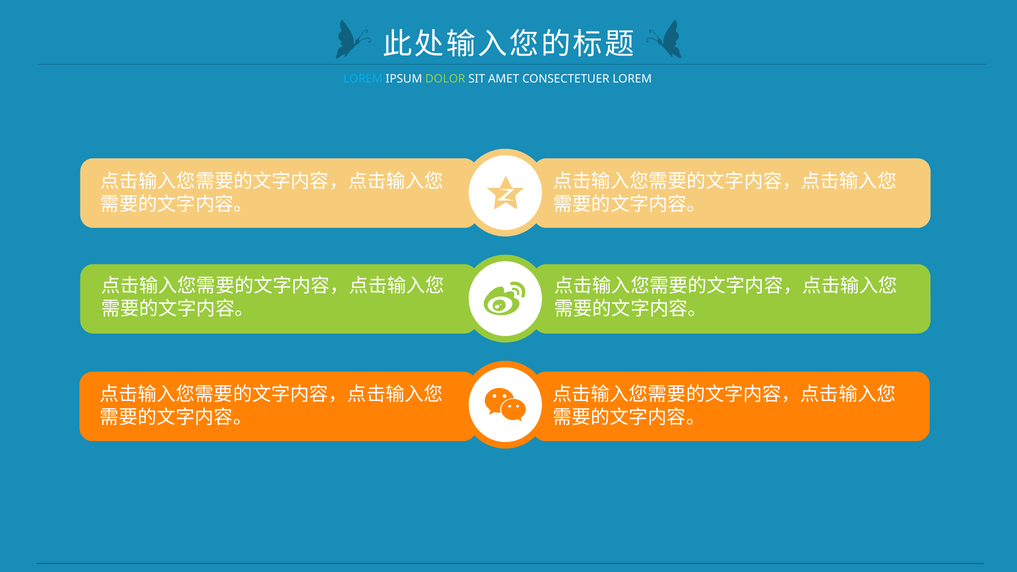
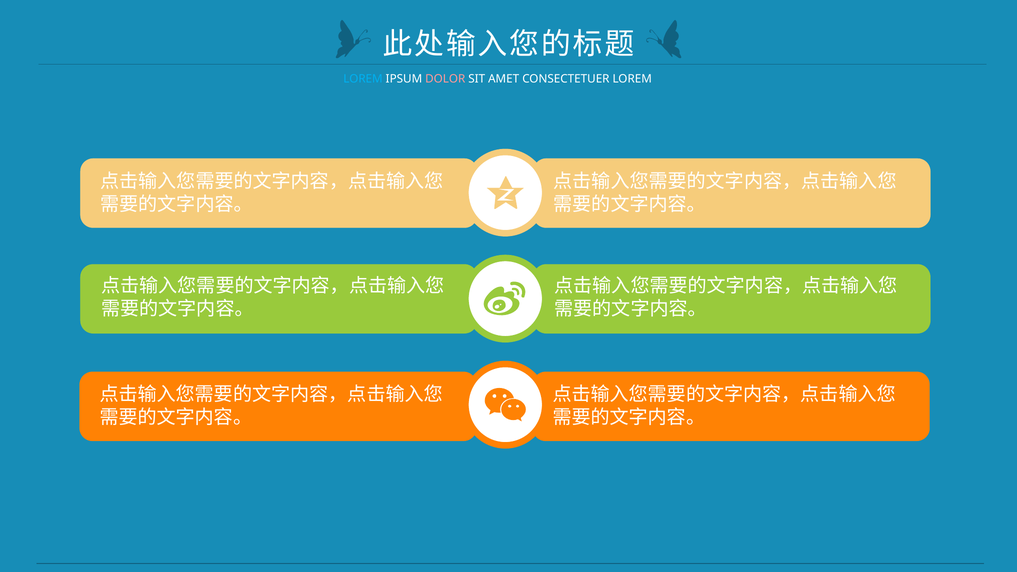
DOLOR colour: light green -> pink (445, 79)
